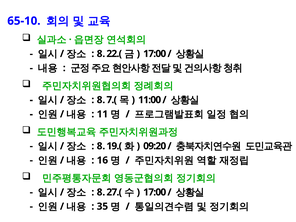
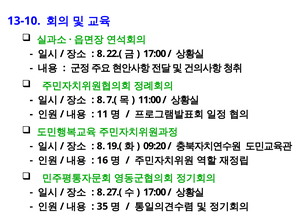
65-10: 65-10 -> 13-10 (24, 21)
